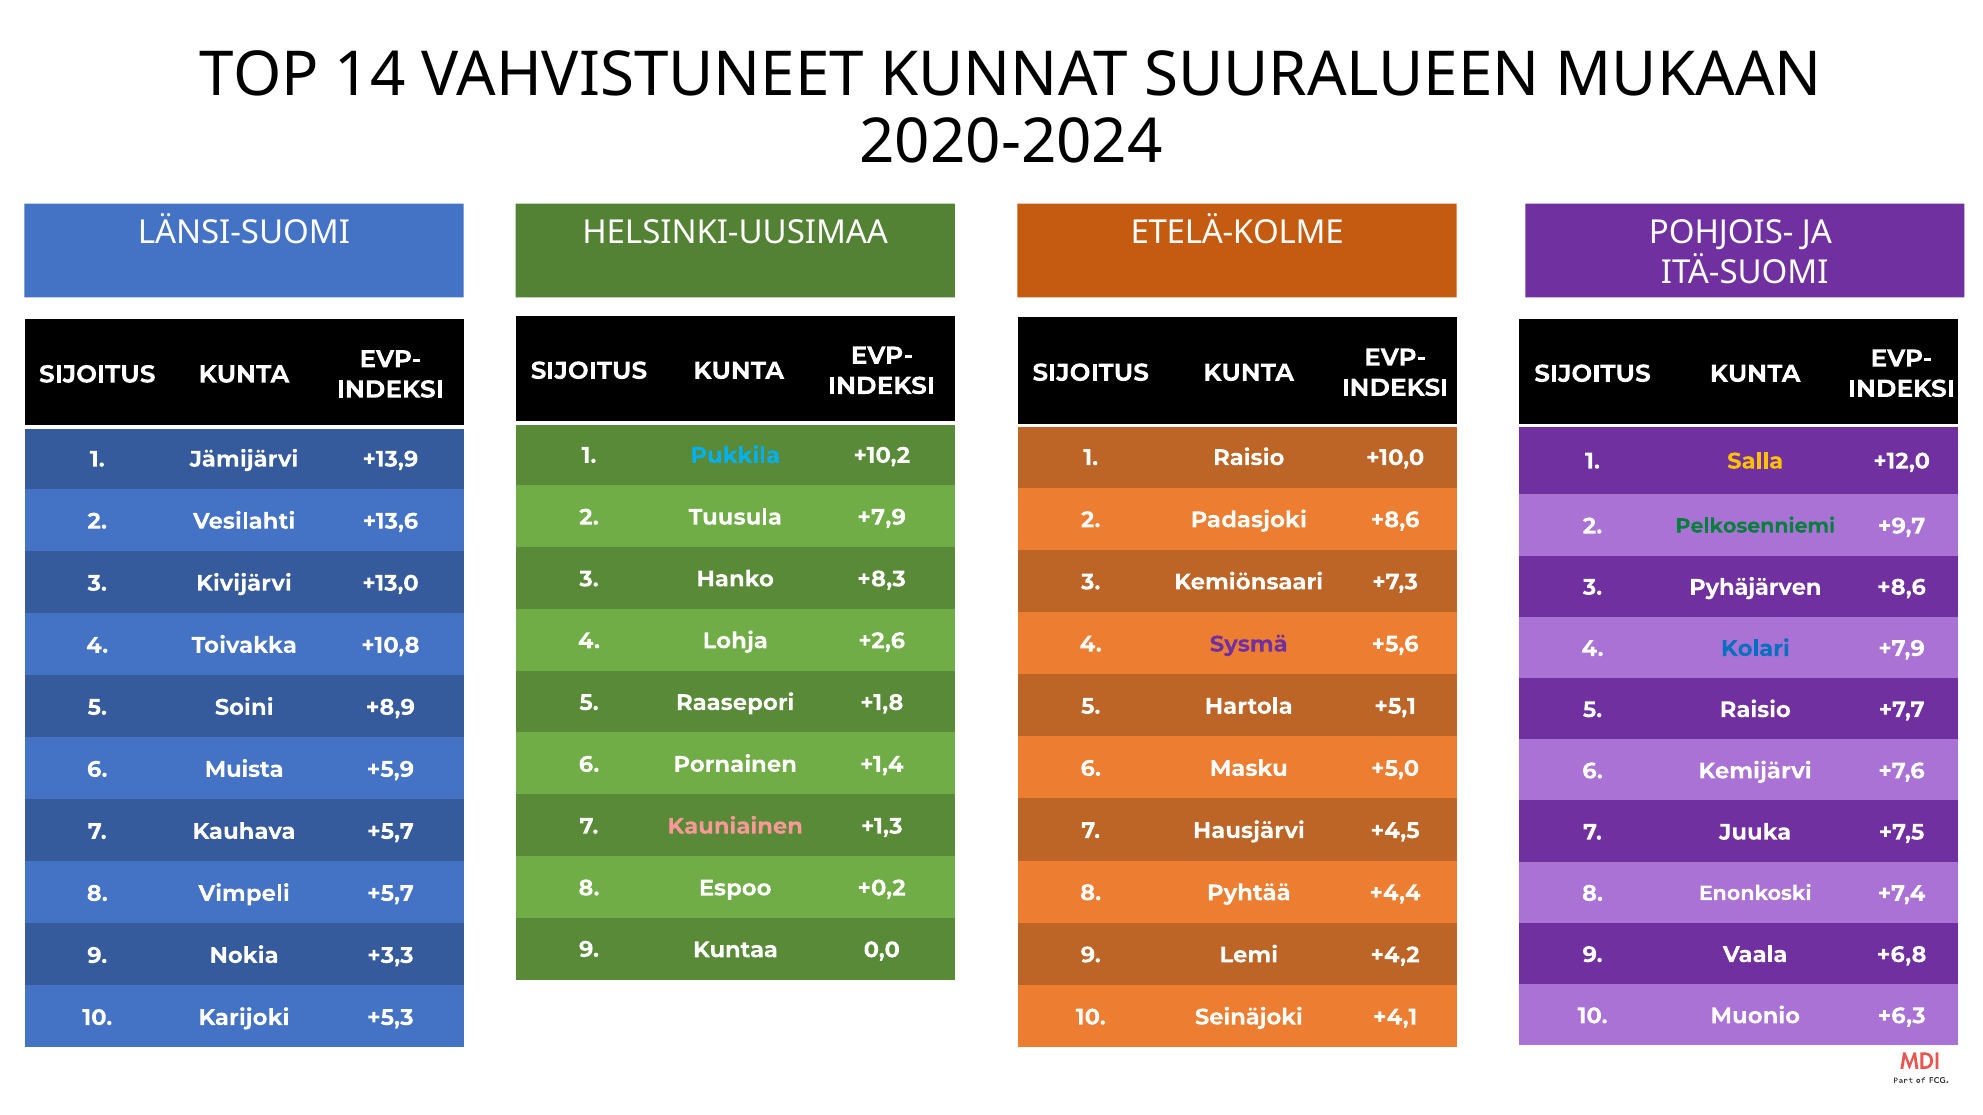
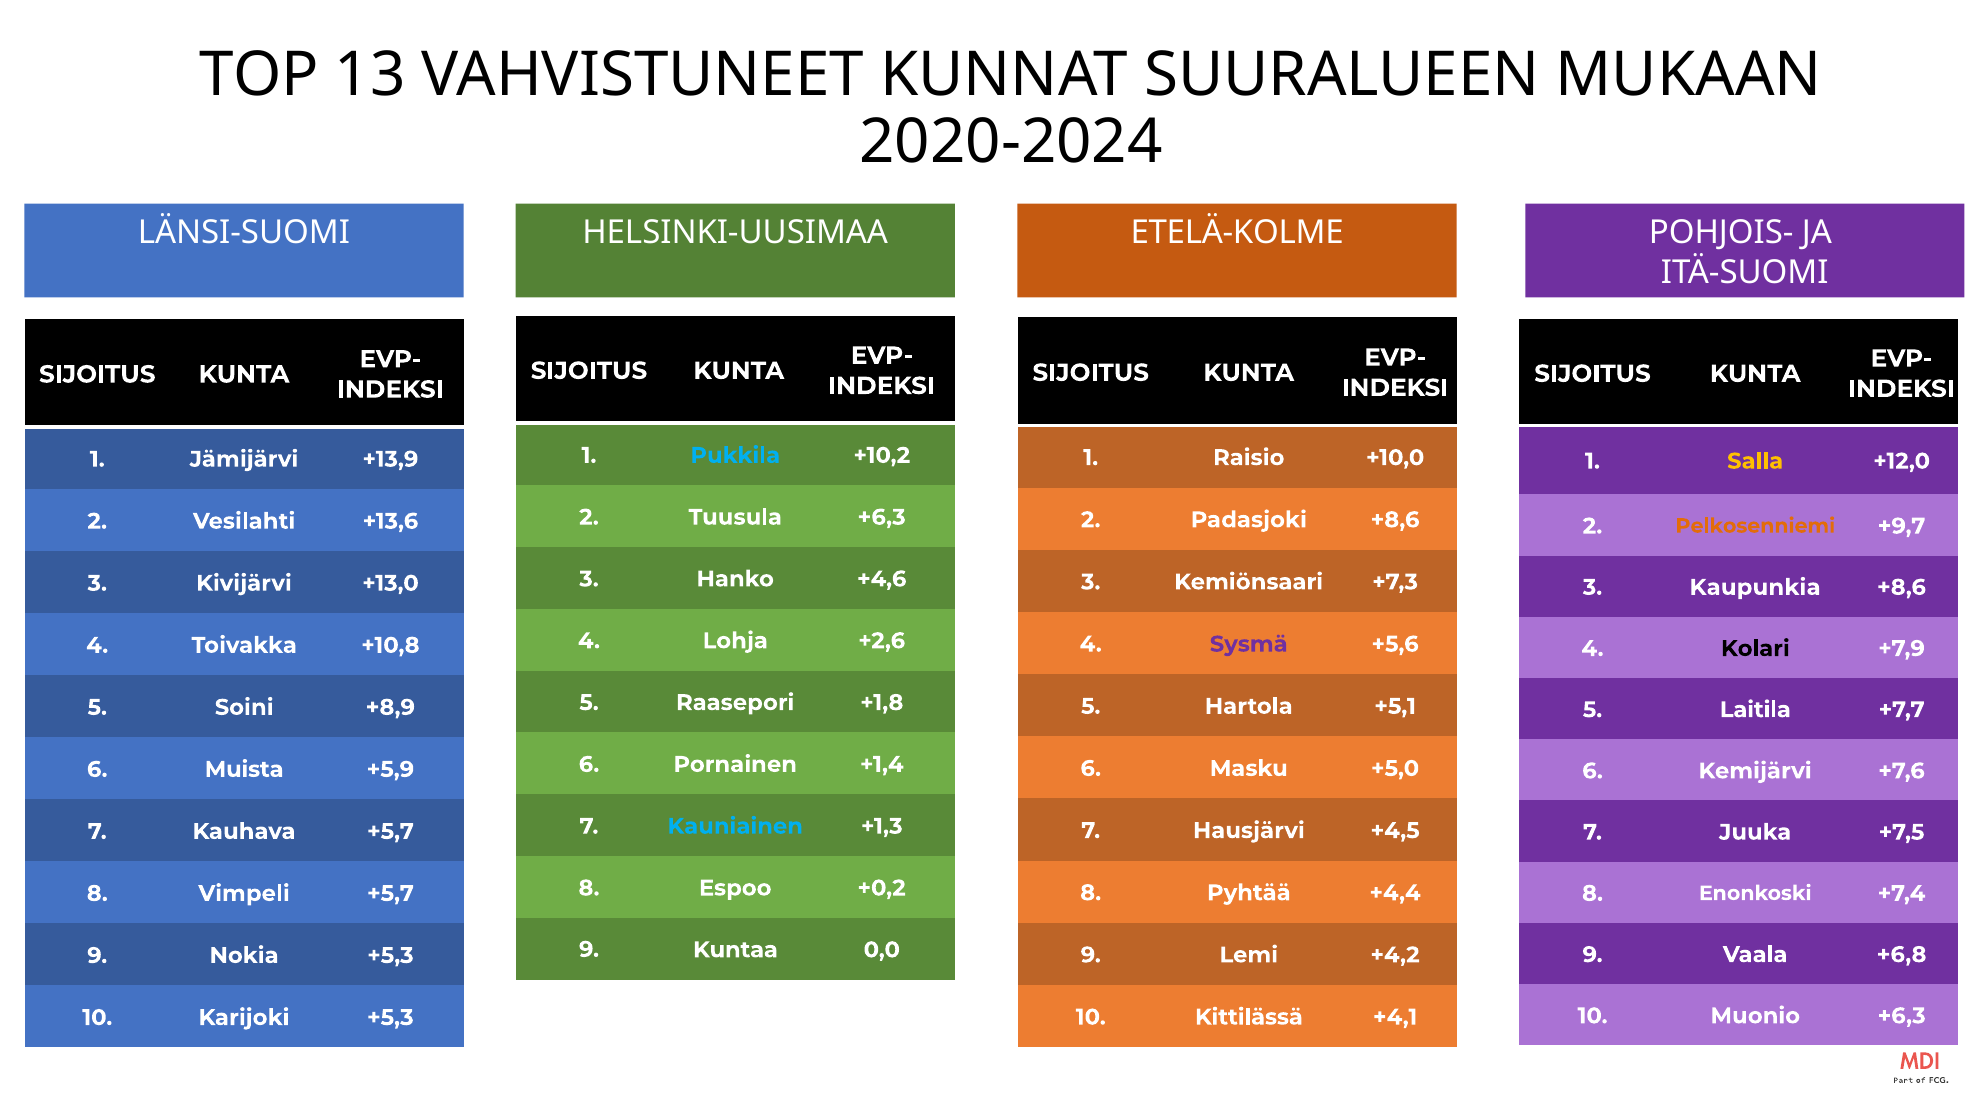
14: 14 -> 13 (370, 75)
Tuusula +7,9: +7,9 -> +6,3 (882, 517)
Pelkosenniemi colour: green -> orange (1755, 526)
+8,3: +8,3 -> +4,6 (882, 579)
Pyhäjärven: Pyhäjärven -> Kaupunkia (1755, 588)
Kolari colour: blue -> black (1755, 649)
5 Raisio: Raisio -> Laitila (1755, 710)
Kauniainen colour: pink -> light blue (735, 827)
Nokia +3,3: +3,3 -> +5,3 (390, 956)
Seinäjoki: Seinäjoki -> Kittilässä (1249, 1017)
